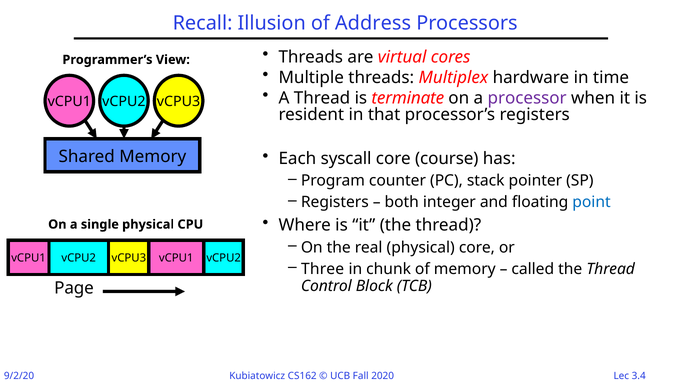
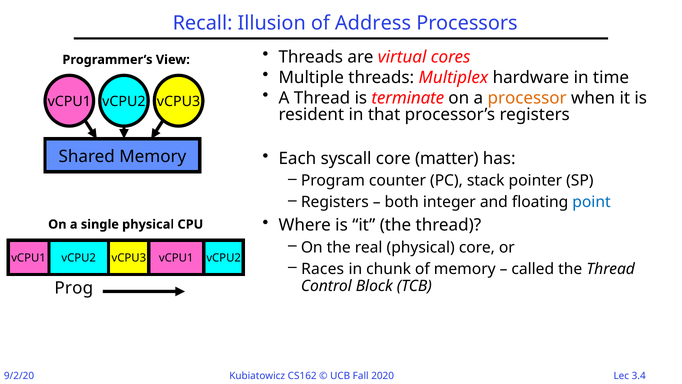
processor colour: purple -> orange (527, 98)
course: course -> matter (447, 158)
Three: Three -> Races (323, 269)
Page: Page -> Prog (74, 288)
